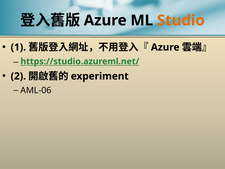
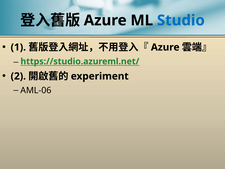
Studio colour: orange -> blue (181, 20)
